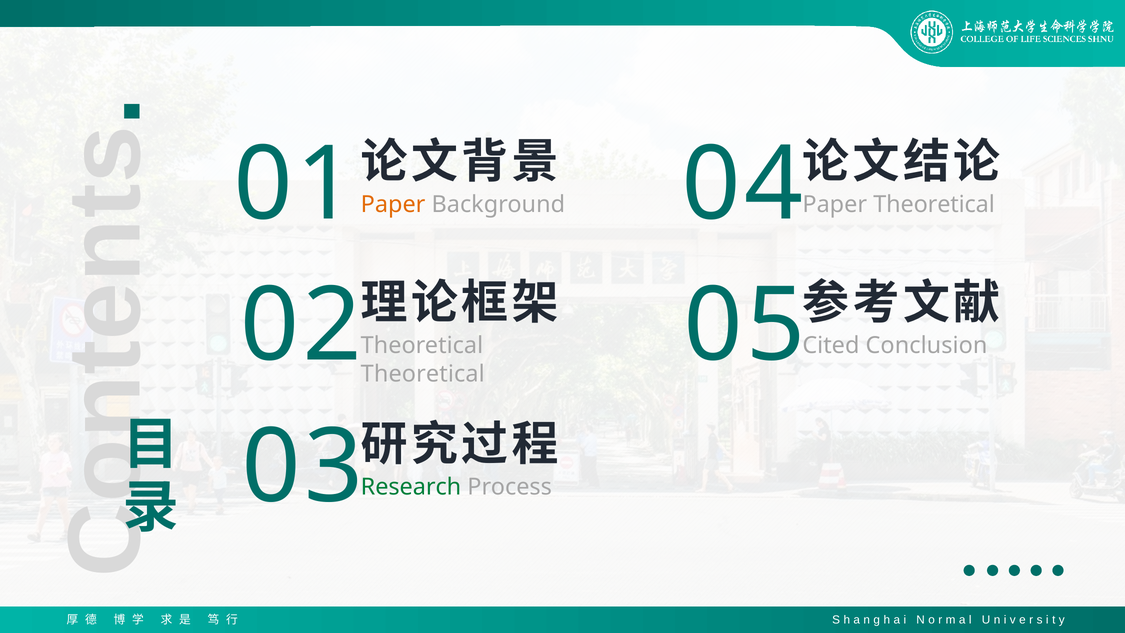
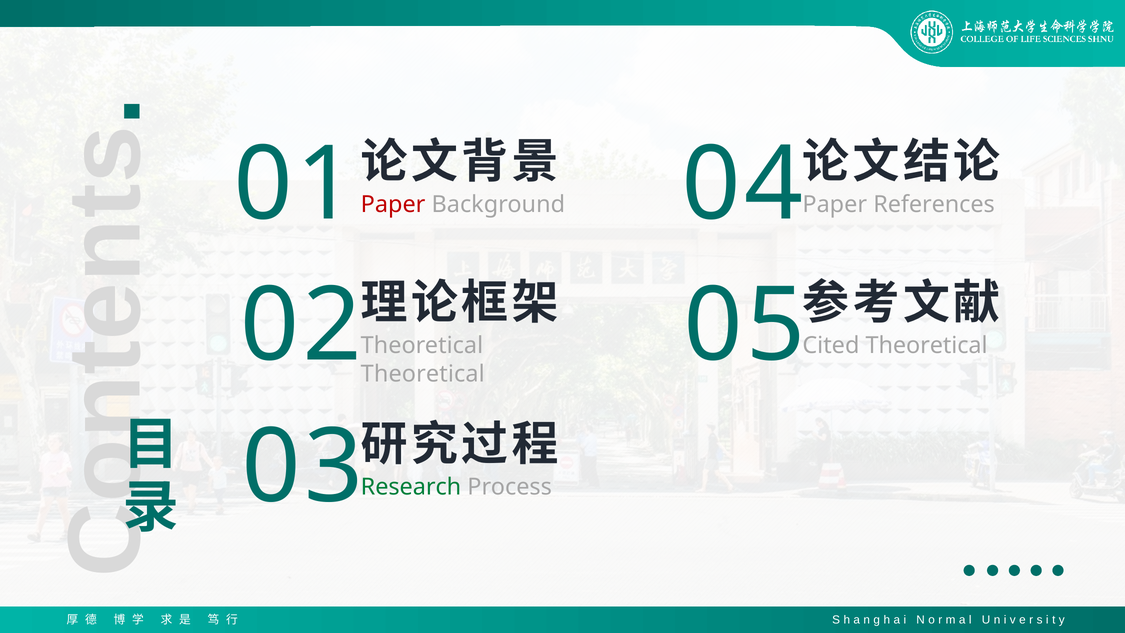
Paper colour: orange -> red (393, 204)
Paper Theoretical: Theoretical -> References (934, 204)
Cited Conclusion: Conclusion -> Theoretical (927, 346)
